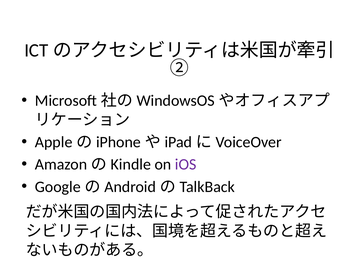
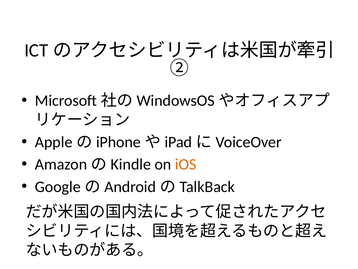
iOS colour: purple -> orange (186, 164)
